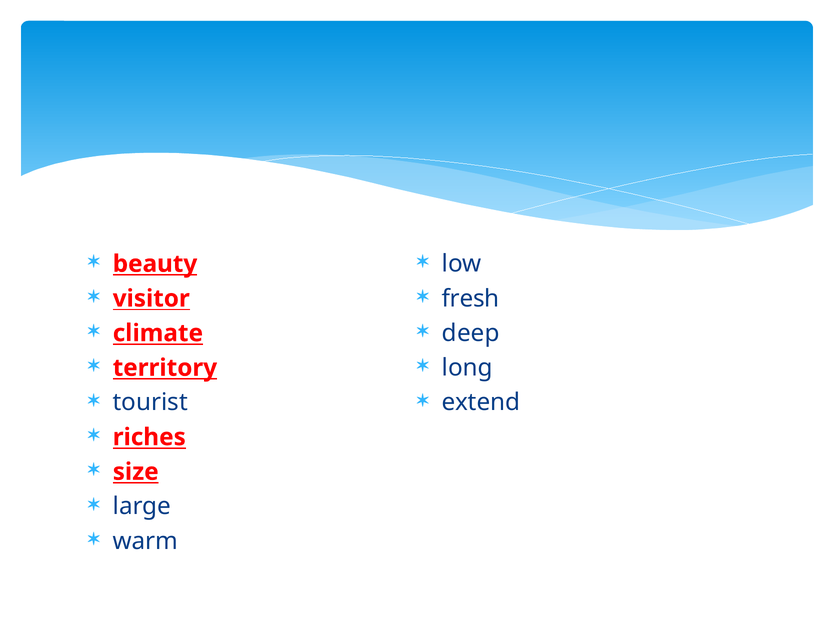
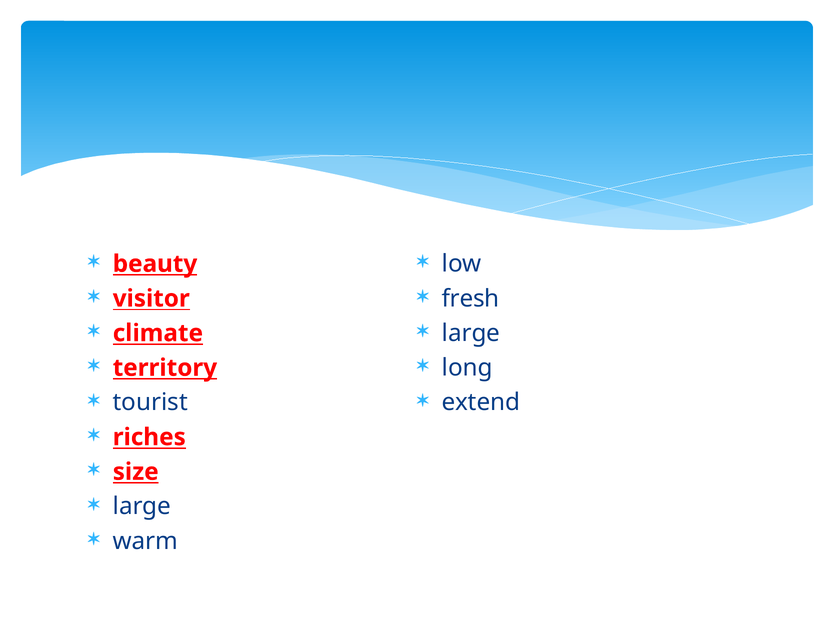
deep: deep -> large (471, 334)
